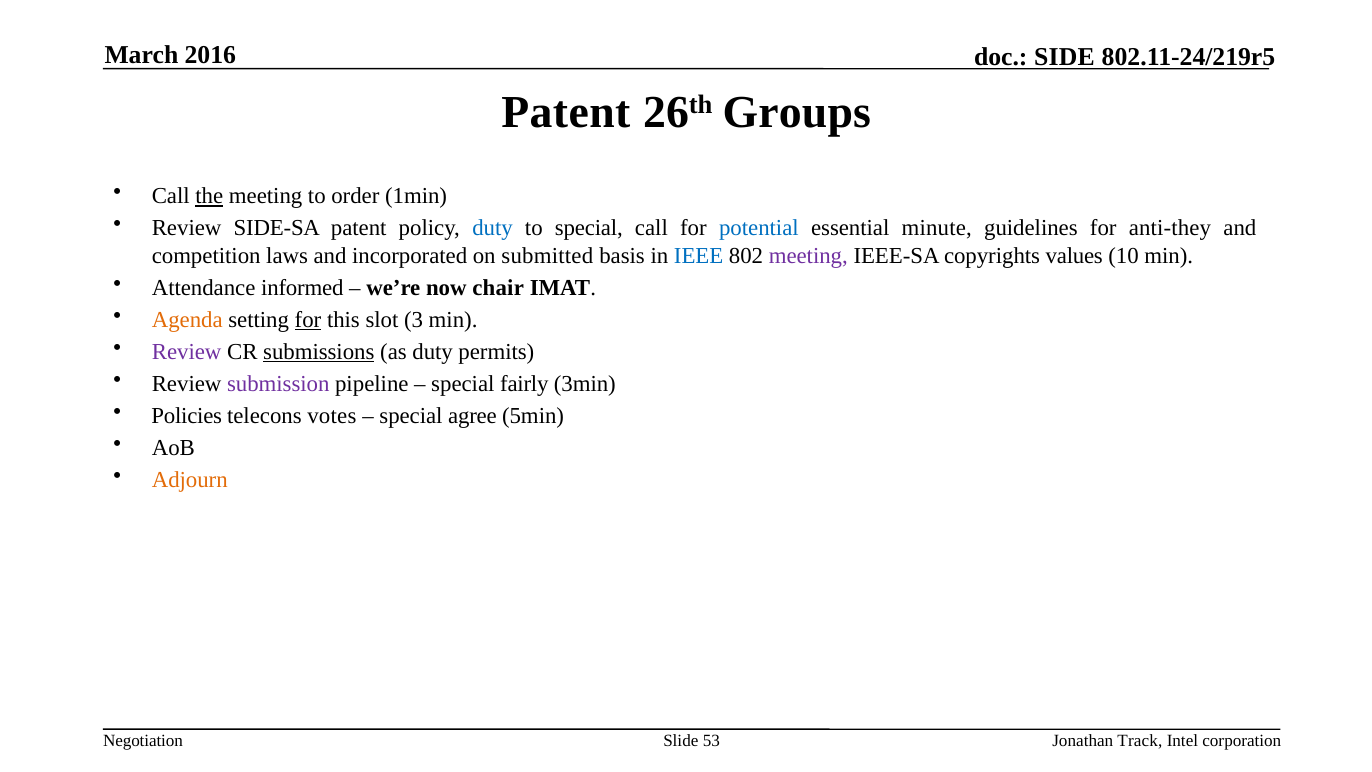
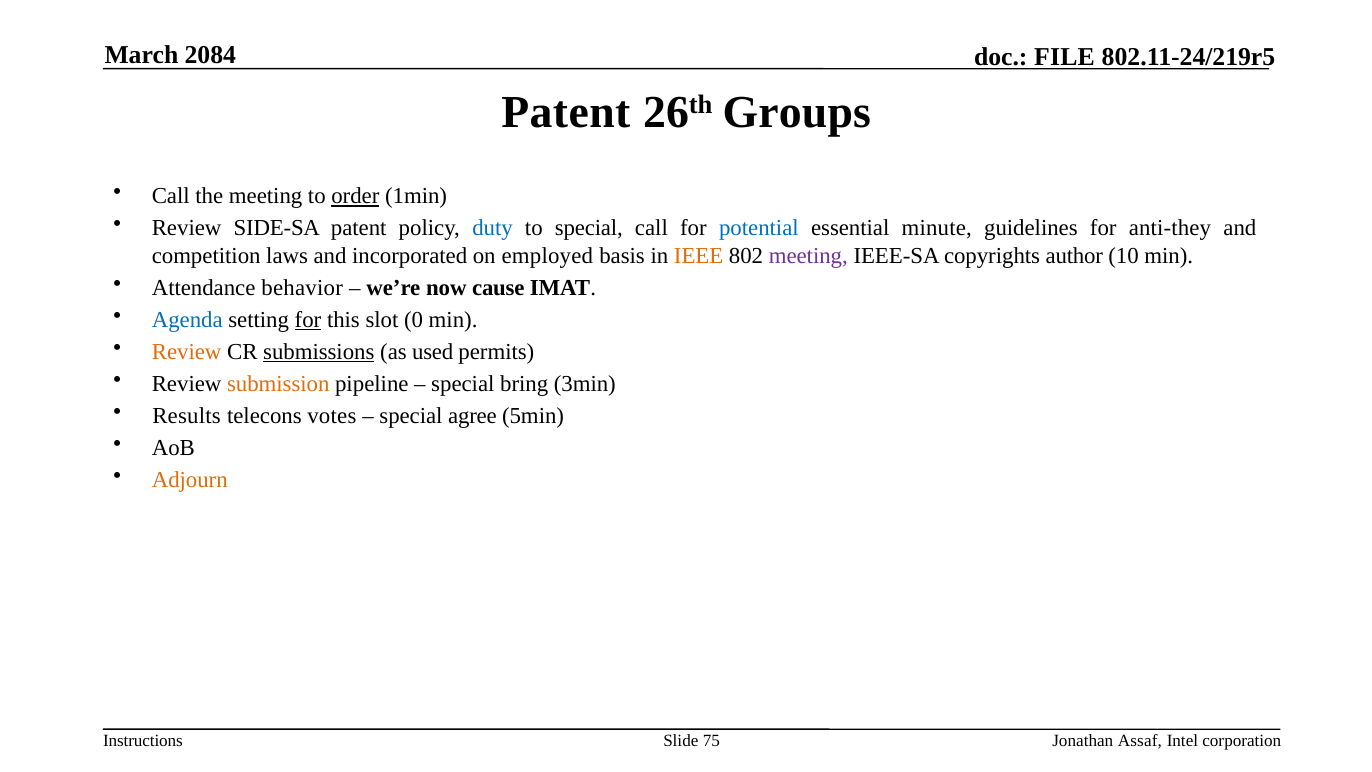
2016: 2016 -> 2084 (210, 55)
SIDE: SIDE -> FILE (1064, 57)
the underline: present -> none (209, 196)
order underline: none -> present (355, 196)
submitted: submitted -> employed (547, 256)
IEEE colour: blue -> orange (699, 256)
values: values -> author (1074, 256)
informed: informed -> behavior (302, 288)
chair: chair -> cause (498, 288)
Agenda colour: orange -> blue (187, 320)
3: 3 -> 0 (414, 320)
Review colour: purple -> orange (187, 352)
as duty: duty -> used (433, 352)
submission colour: purple -> orange (278, 384)
fairly: fairly -> bring (524, 384)
Policies: Policies -> Results (187, 416)
Negotiation: Negotiation -> Instructions (143, 740)
53: 53 -> 75 (711, 740)
Track: Track -> Assaf (1140, 740)
